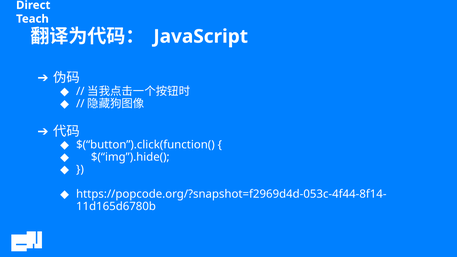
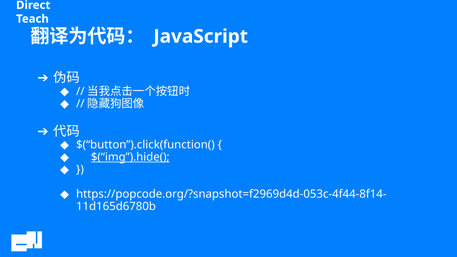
$(“img”).hide( underline: none -> present (130, 157)
